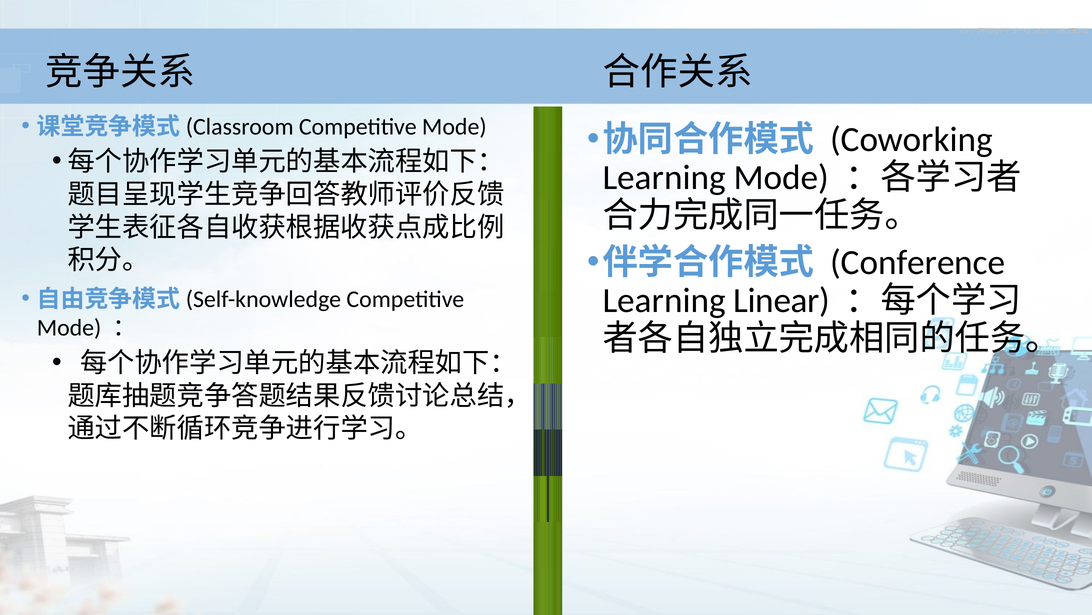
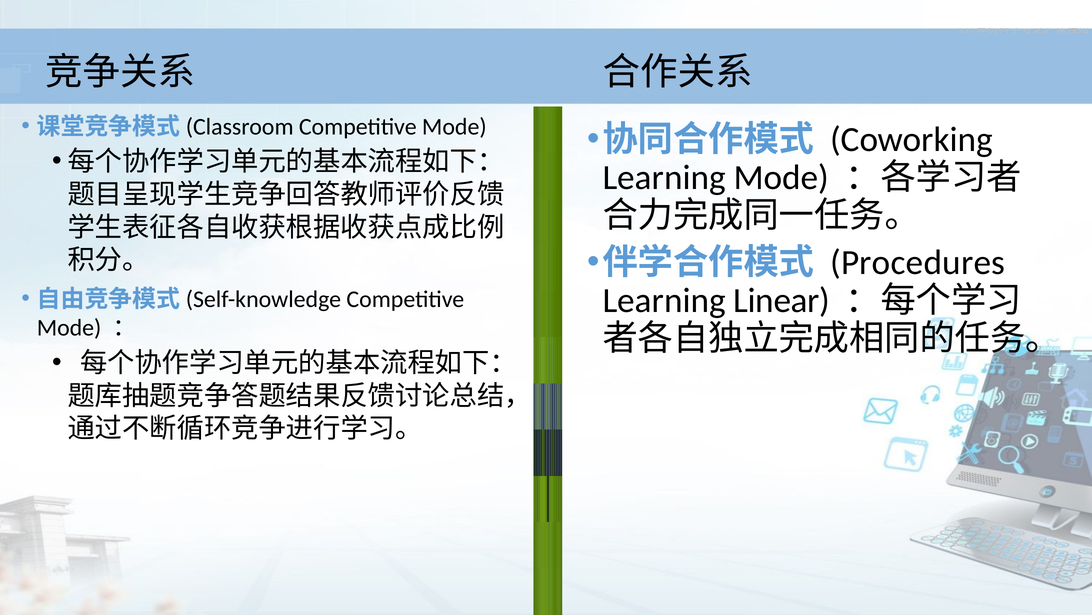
Conference: Conference -> Procedures (918, 262)
